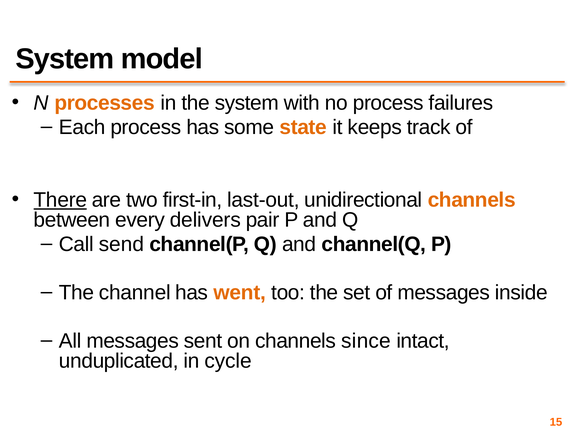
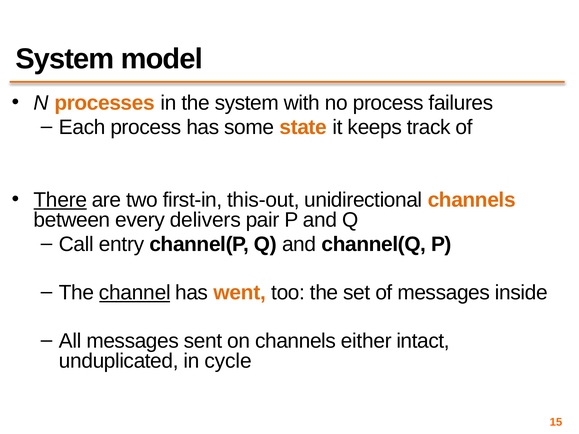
last-out: last-out -> this-out (263, 200)
send: send -> entry (122, 244)
channel underline: none -> present (135, 293)
since: since -> either (366, 341)
